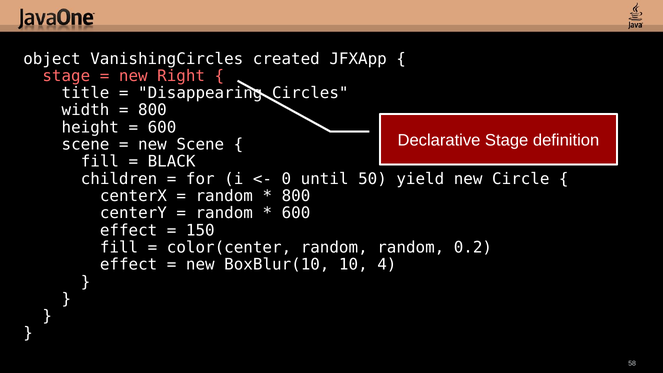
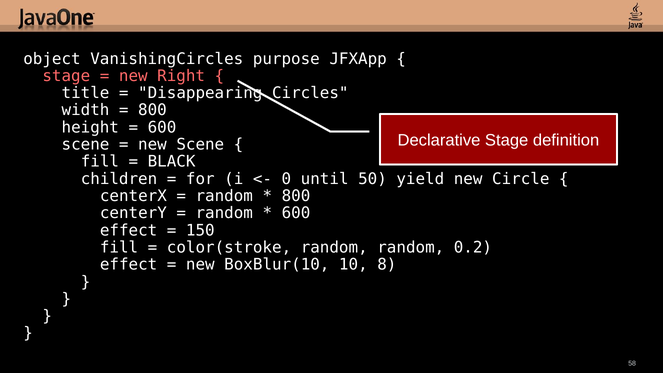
created: created -> purpose (286, 59)
color(center: color(center -> color(stroke (229, 247)
4: 4 -> 8 (387, 265)
